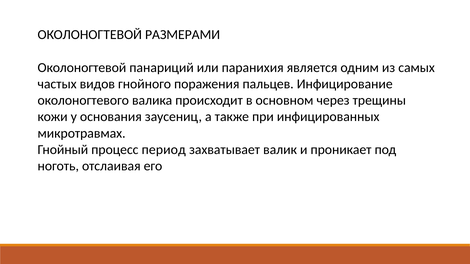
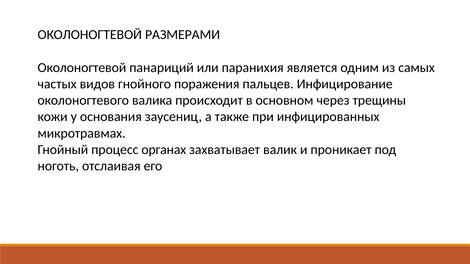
период: период -> органах (164, 150)
